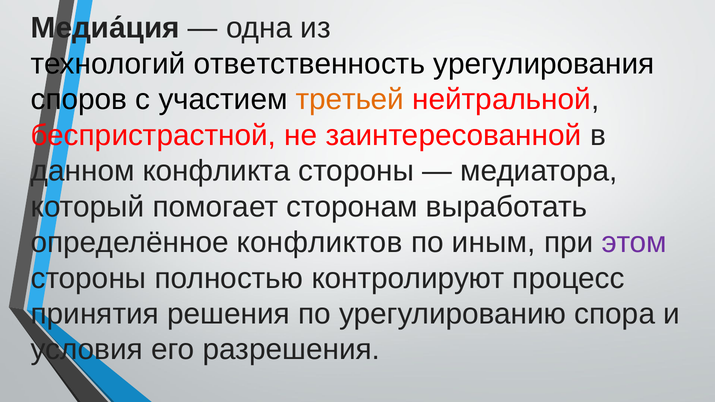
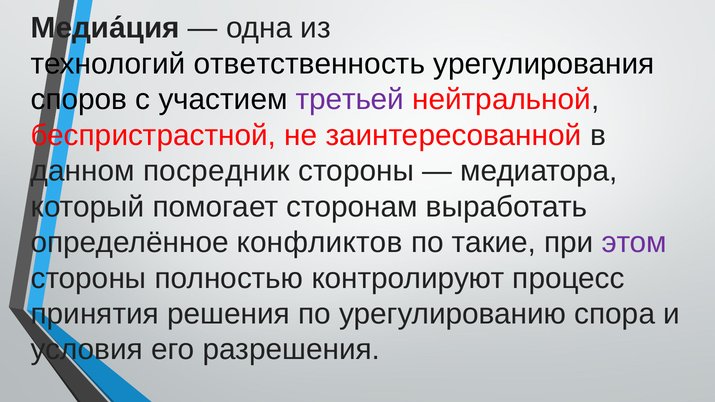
третьей colour: orange -> purple (350, 100)
конфликта: конфликта -> посредник (216, 171)
иным: иным -> такие (494, 243)
